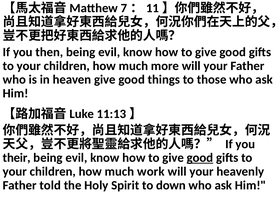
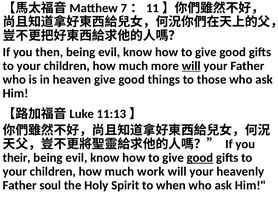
will underline: none -> present (191, 66)
told: told -> soul (50, 186)
down: down -> when (171, 186)
